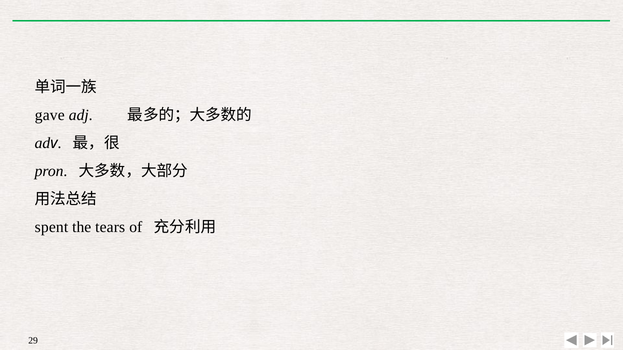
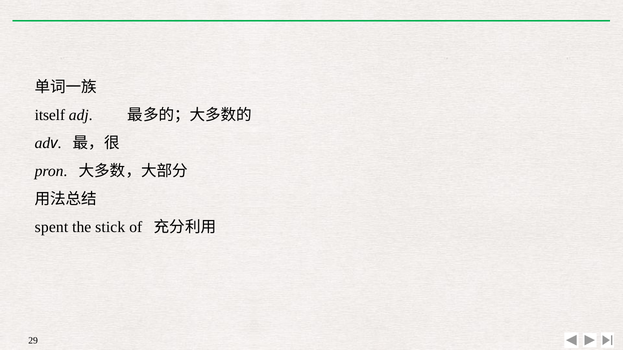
gave: gave -> itself (50, 115)
tears: tears -> stick (110, 227)
